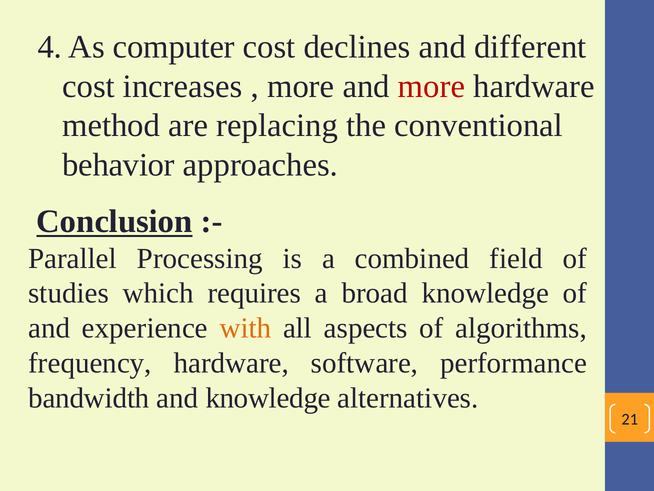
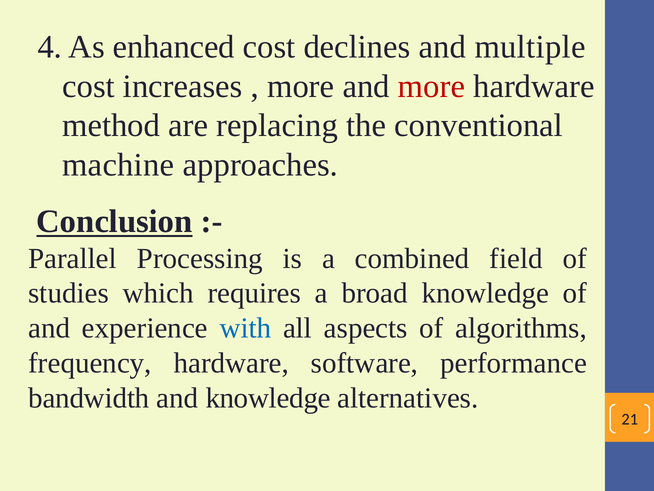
computer: computer -> enhanced (174, 47)
different: different -> multiple (530, 47)
behavior: behavior -> machine (118, 165)
with colour: orange -> blue (245, 328)
